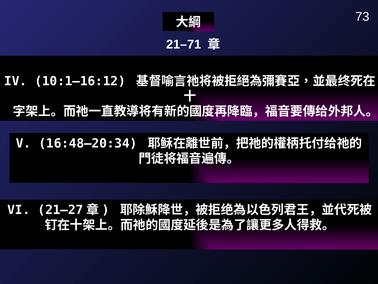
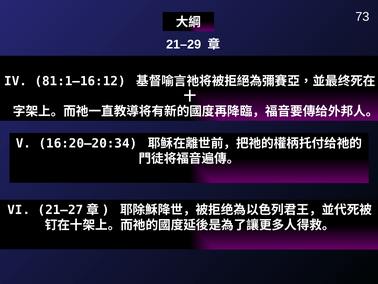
21–71: 21–71 -> 21–29 (184, 45)
10:1–16:12: 10:1–16:12 -> 81:1–16:12 (80, 81)
16:48–20:34: 16:48–20:34 -> 16:20–20:34 (88, 143)
